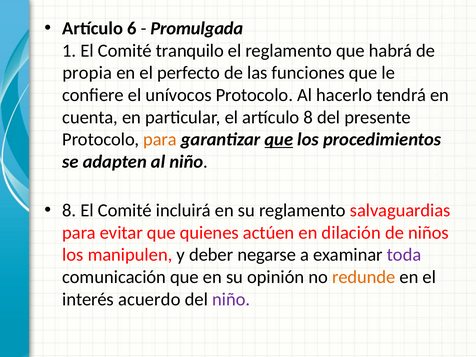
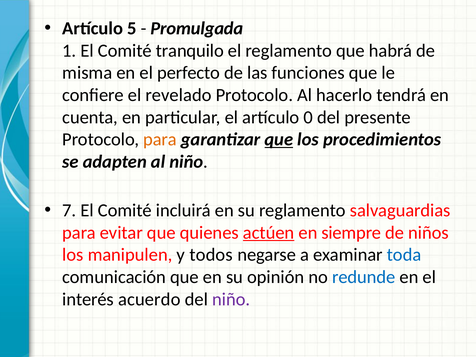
6: 6 -> 5 (132, 28)
propia: propia -> misma (87, 73)
unívocos: unívocos -> revelado (178, 95)
artículo 8: 8 -> 0 (308, 117)
8: 8 -> 7 (69, 210)
actúen underline: none -> present (269, 233)
dilación: dilación -> siempre (351, 233)
deber: deber -> todos (211, 255)
toda colour: purple -> blue (404, 255)
redunde colour: orange -> blue (364, 277)
